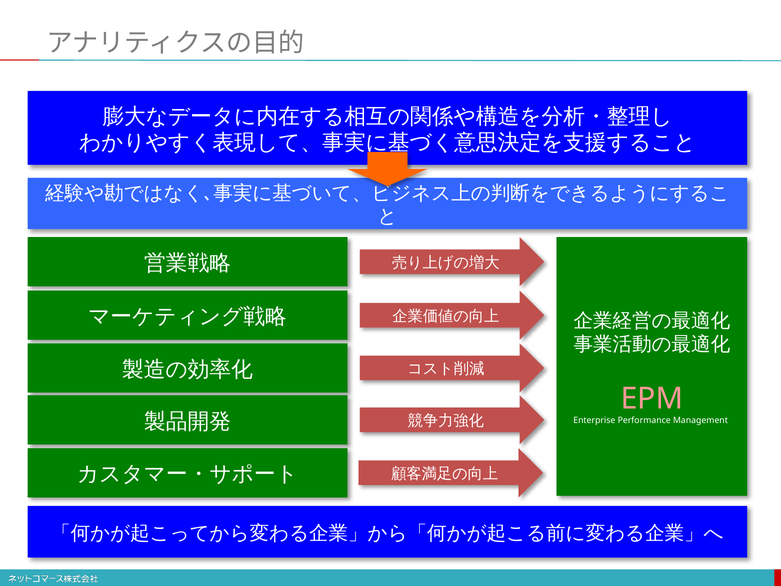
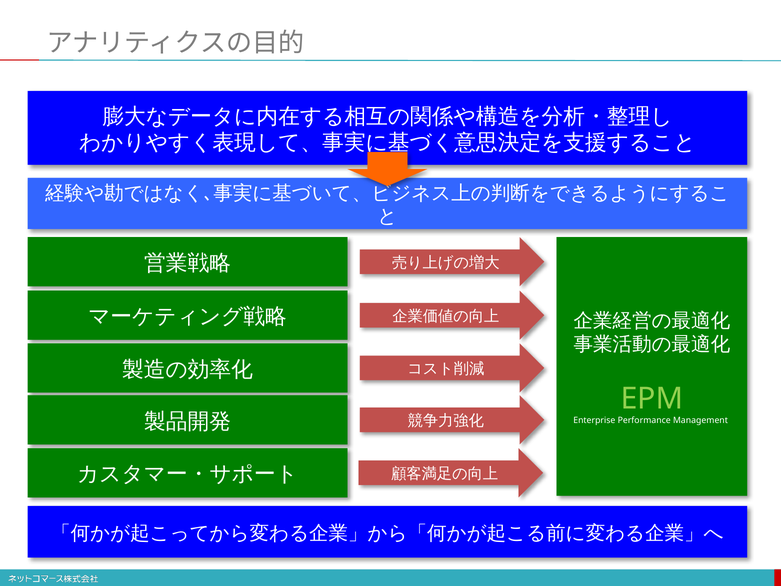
EPM colour: pink -> light green (652, 398)
